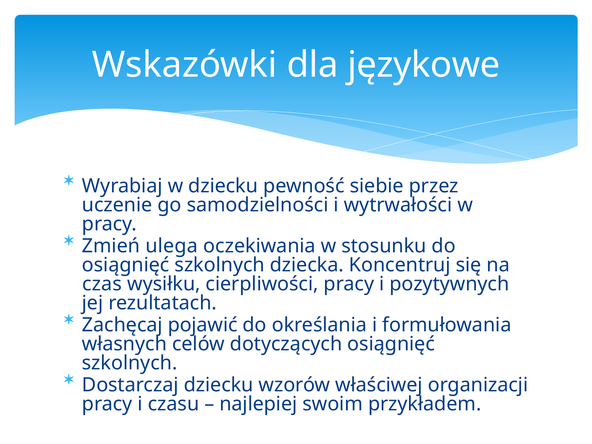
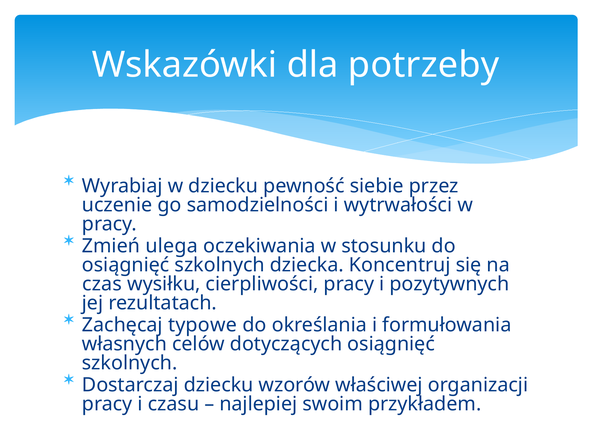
językowe: językowe -> potrzeby (424, 65)
pojawić: pojawić -> typowe (202, 325)
